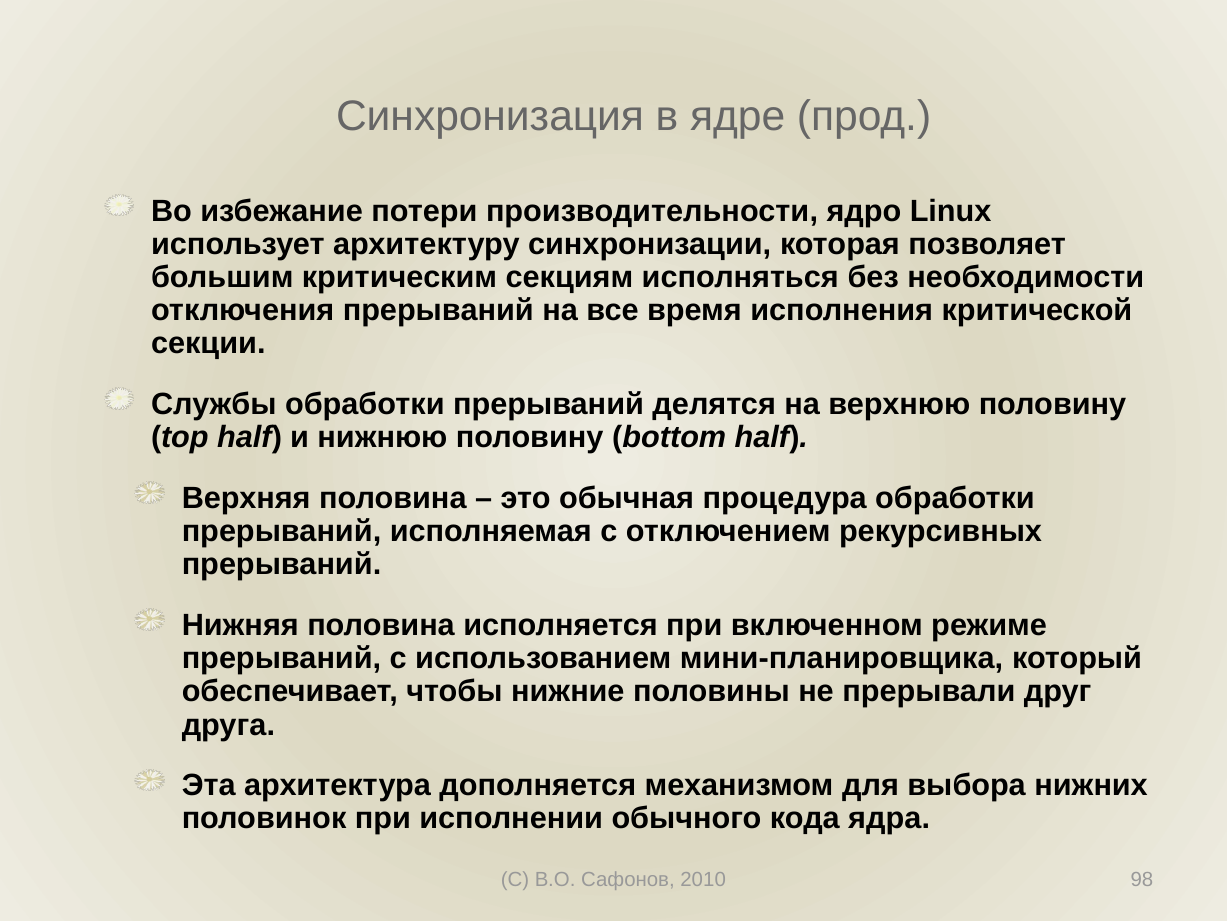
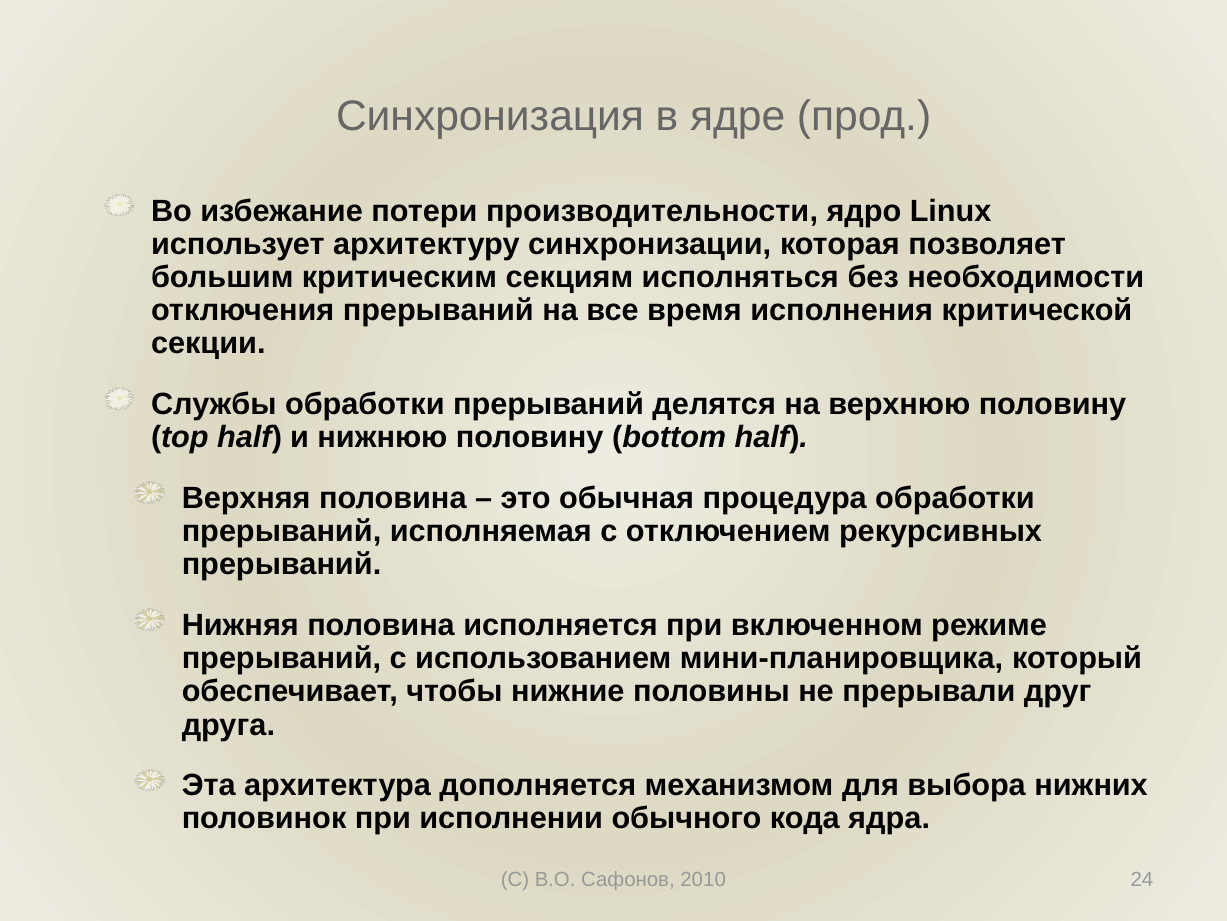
98: 98 -> 24 (1142, 879)
